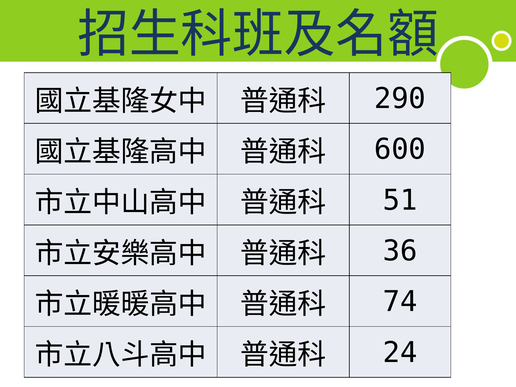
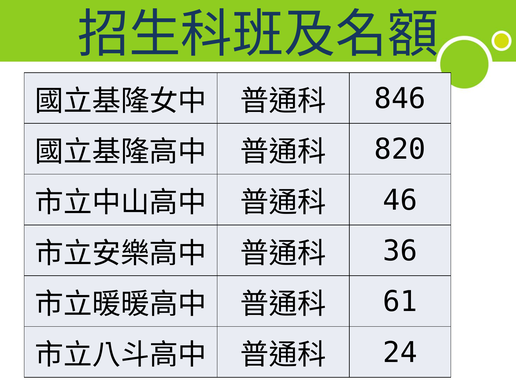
290: 290 -> 846 (400, 99)
600: 600 -> 820 (400, 149)
51: 51 -> 46 (400, 200)
74: 74 -> 61 (400, 302)
